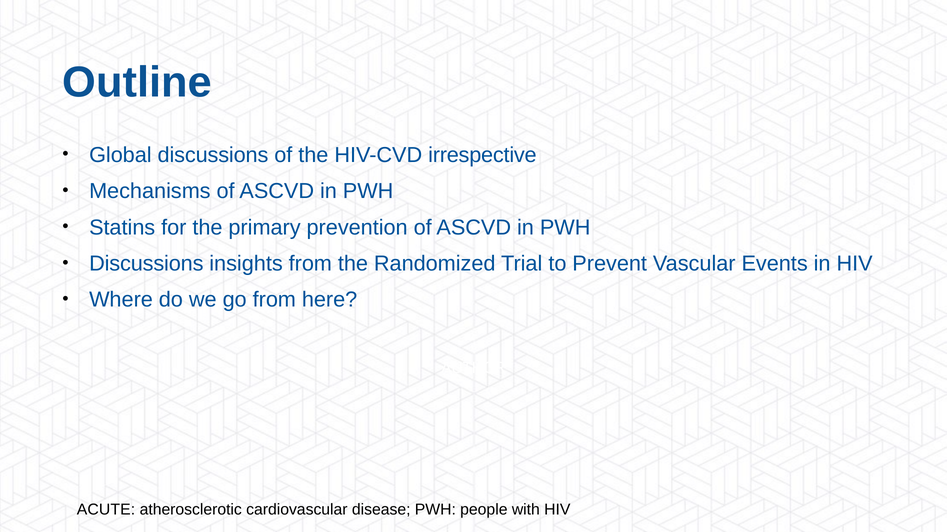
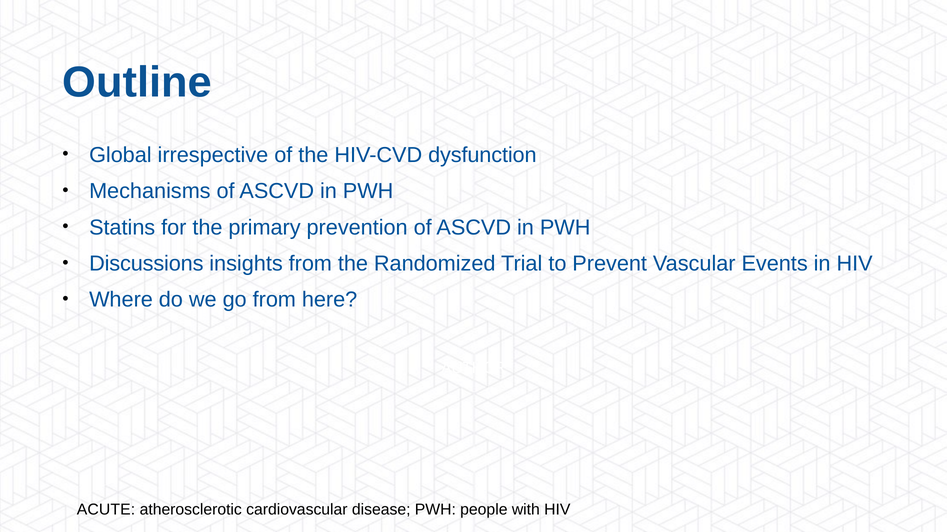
Global discussions: discussions -> irrespective (213, 155)
irrespective: irrespective -> dysfunction (482, 155)
